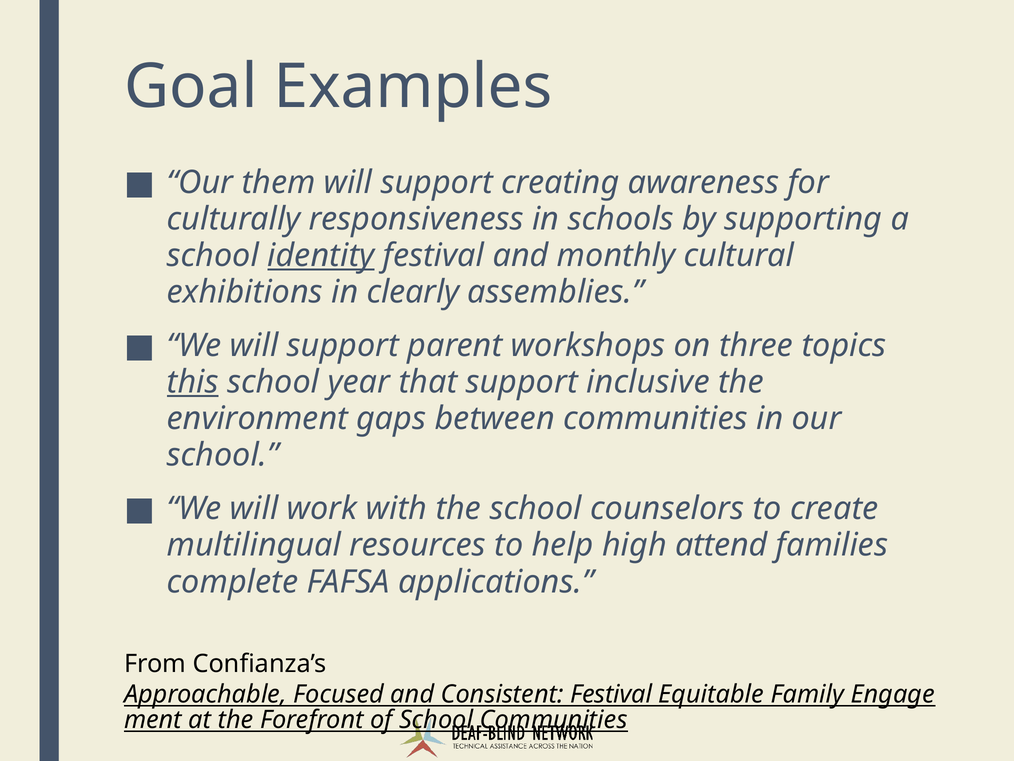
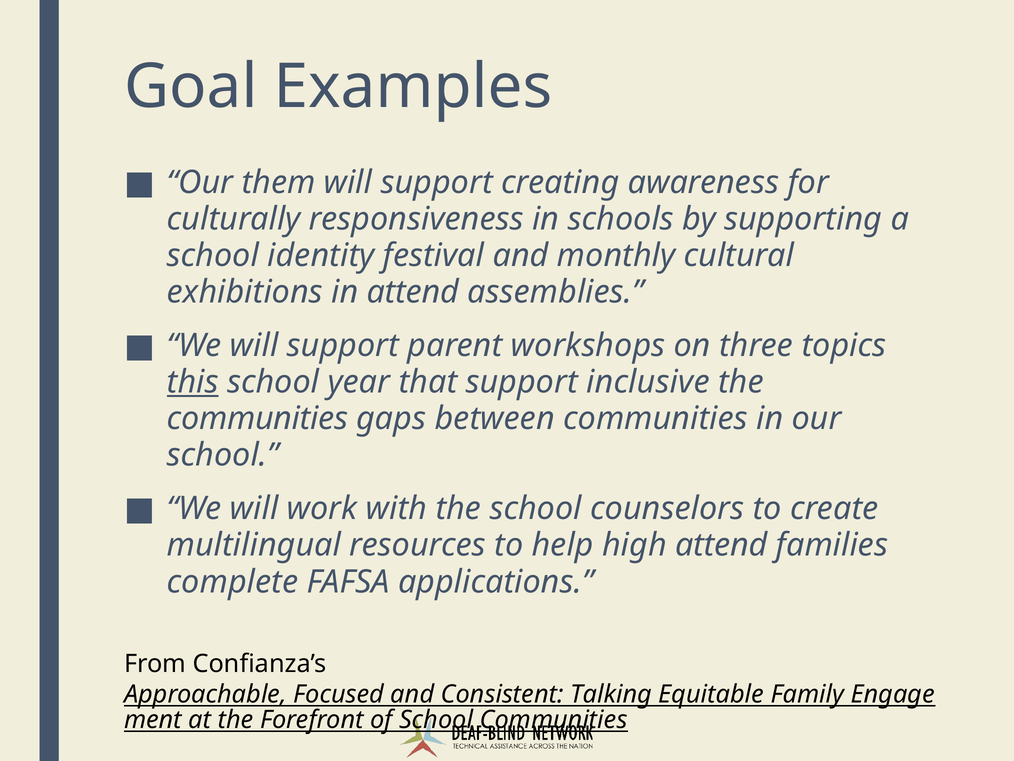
identity underline: present -> none (321, 255)
in clearly: clearly -> attend (413, 292)
environment: environment -> communities (257, 418)
Consistent Festival: Festival -> Talking (611, 694)
